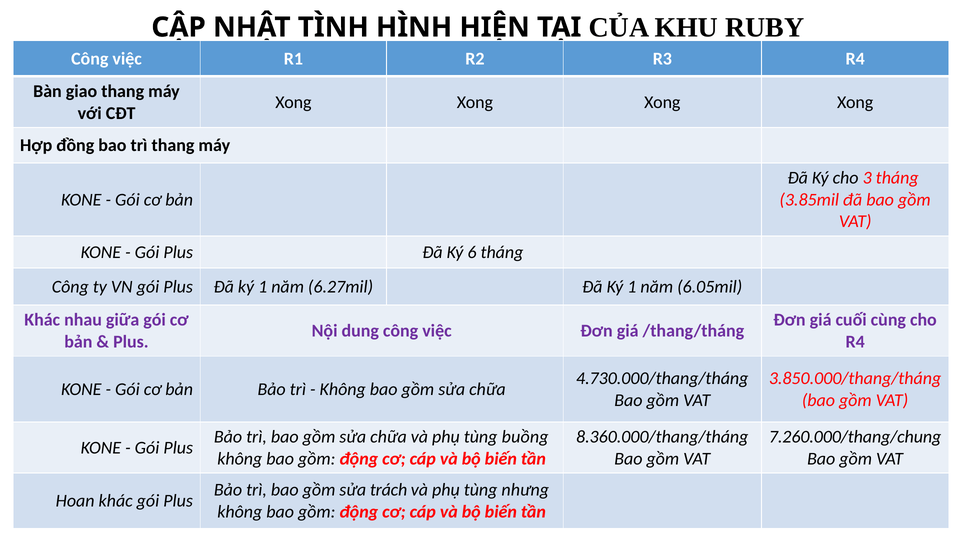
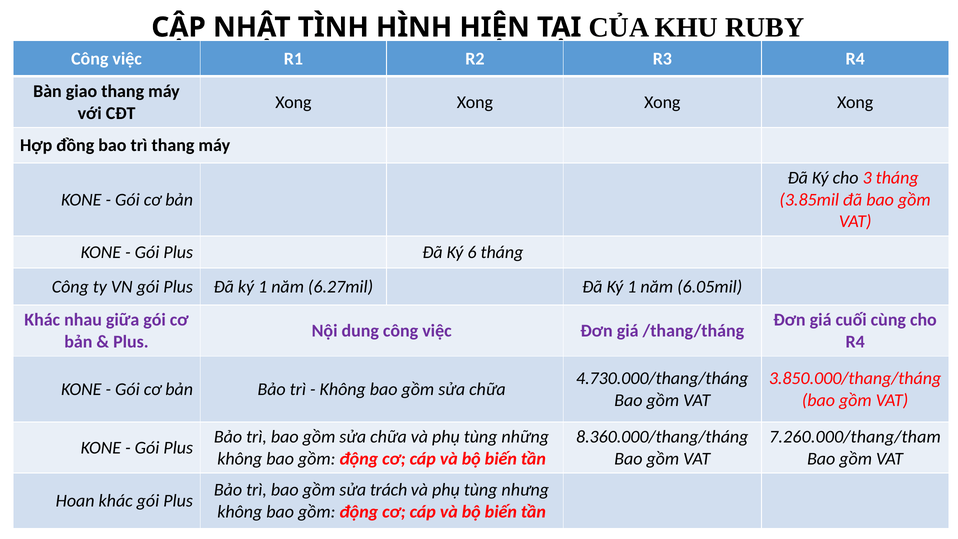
buồng: buồng -> những (525, 437)
7.260.000/thang/chung: 7.260.000/thang/chung -> 7.260.000/thang/tham (855, 437)
